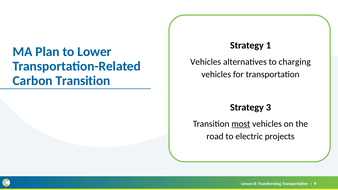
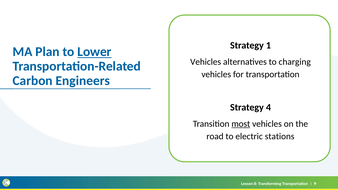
Lower underline: none -> present (94, 52)
Carbon Transition: Transition -> Engineers (83, 81)
3: 3 -> 4 (268, 107)
projects: projects -> stations (280, 137)
